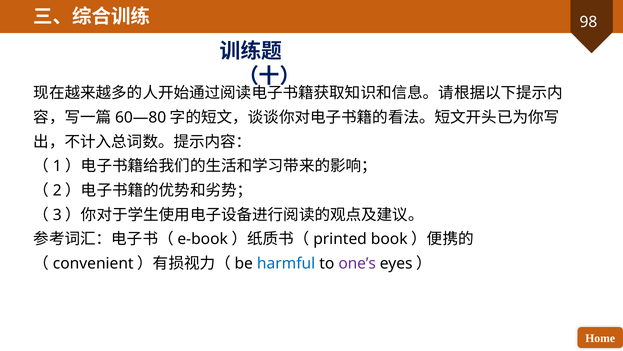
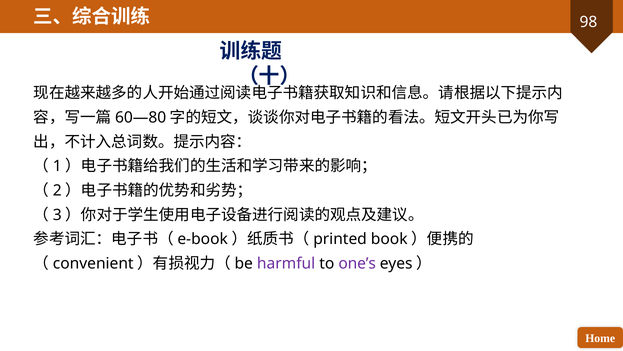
harmful colour: blue -> purple (286, 263)
